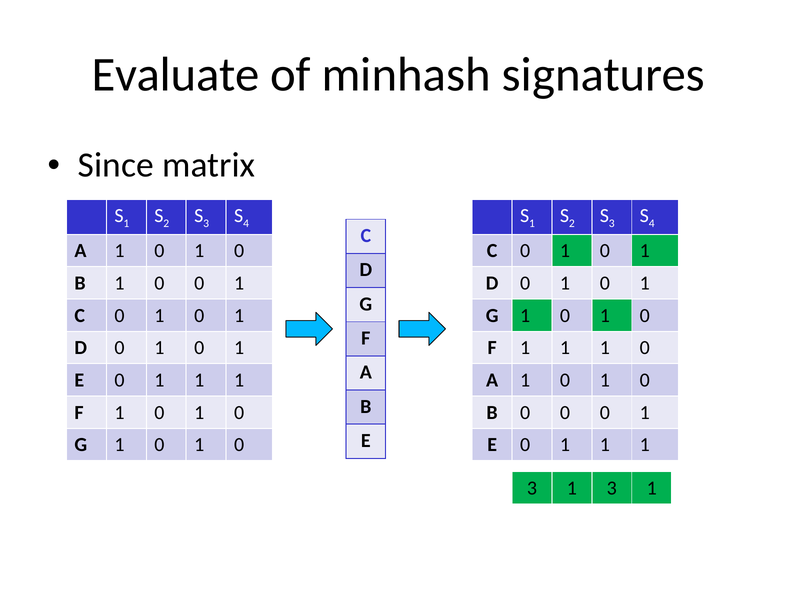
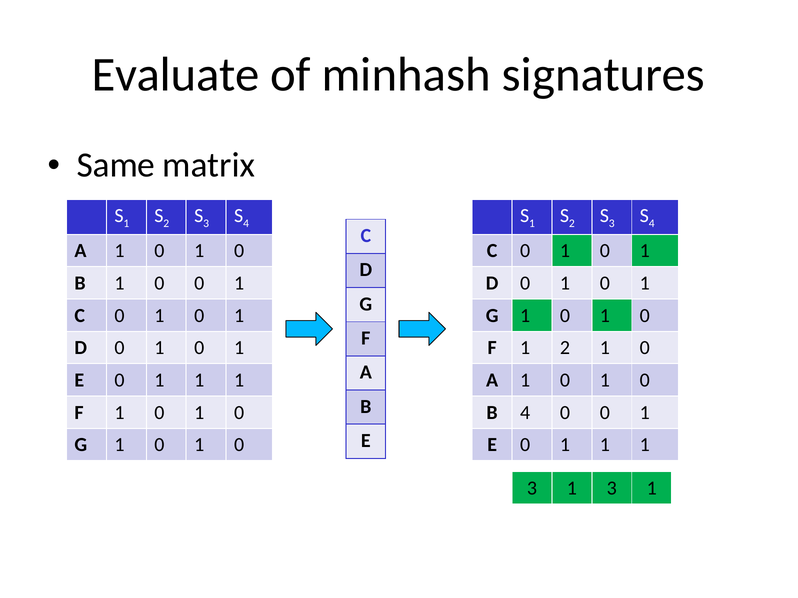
Since: Since -> Same (116, 165)
F 1 1: 1 -> 2 (565, 348)
B 0: 0 -> 4 (525, 413)
